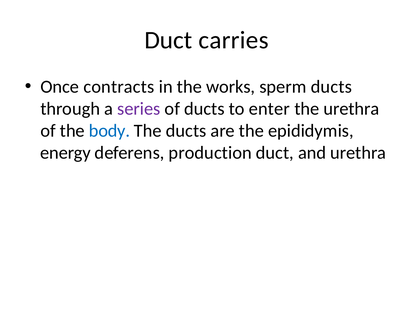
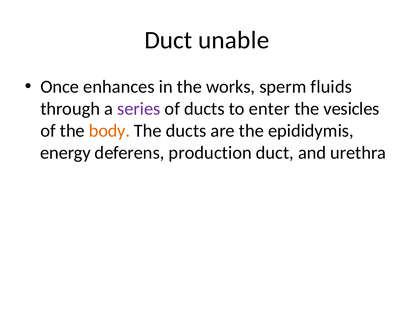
carries: carries -> unable (234, 40)
contracts: contracts -> enhances (119, 87)
sperm ducts: ducts -> fluids (331, 87)
the urethra: urethra -> vesicles (352, 109)
body colour: blue -> orange (109, 131)
